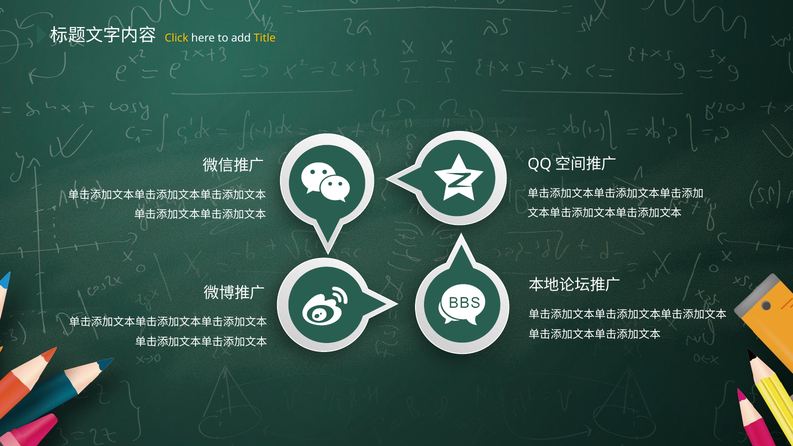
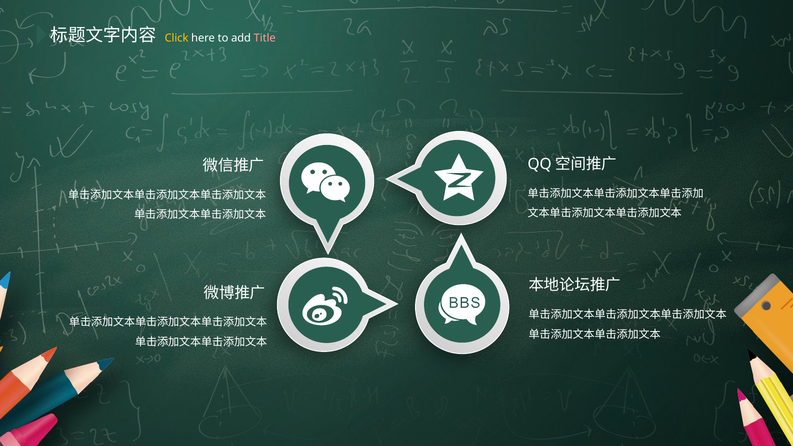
Title colour: yellow -> pink (265, 38)
